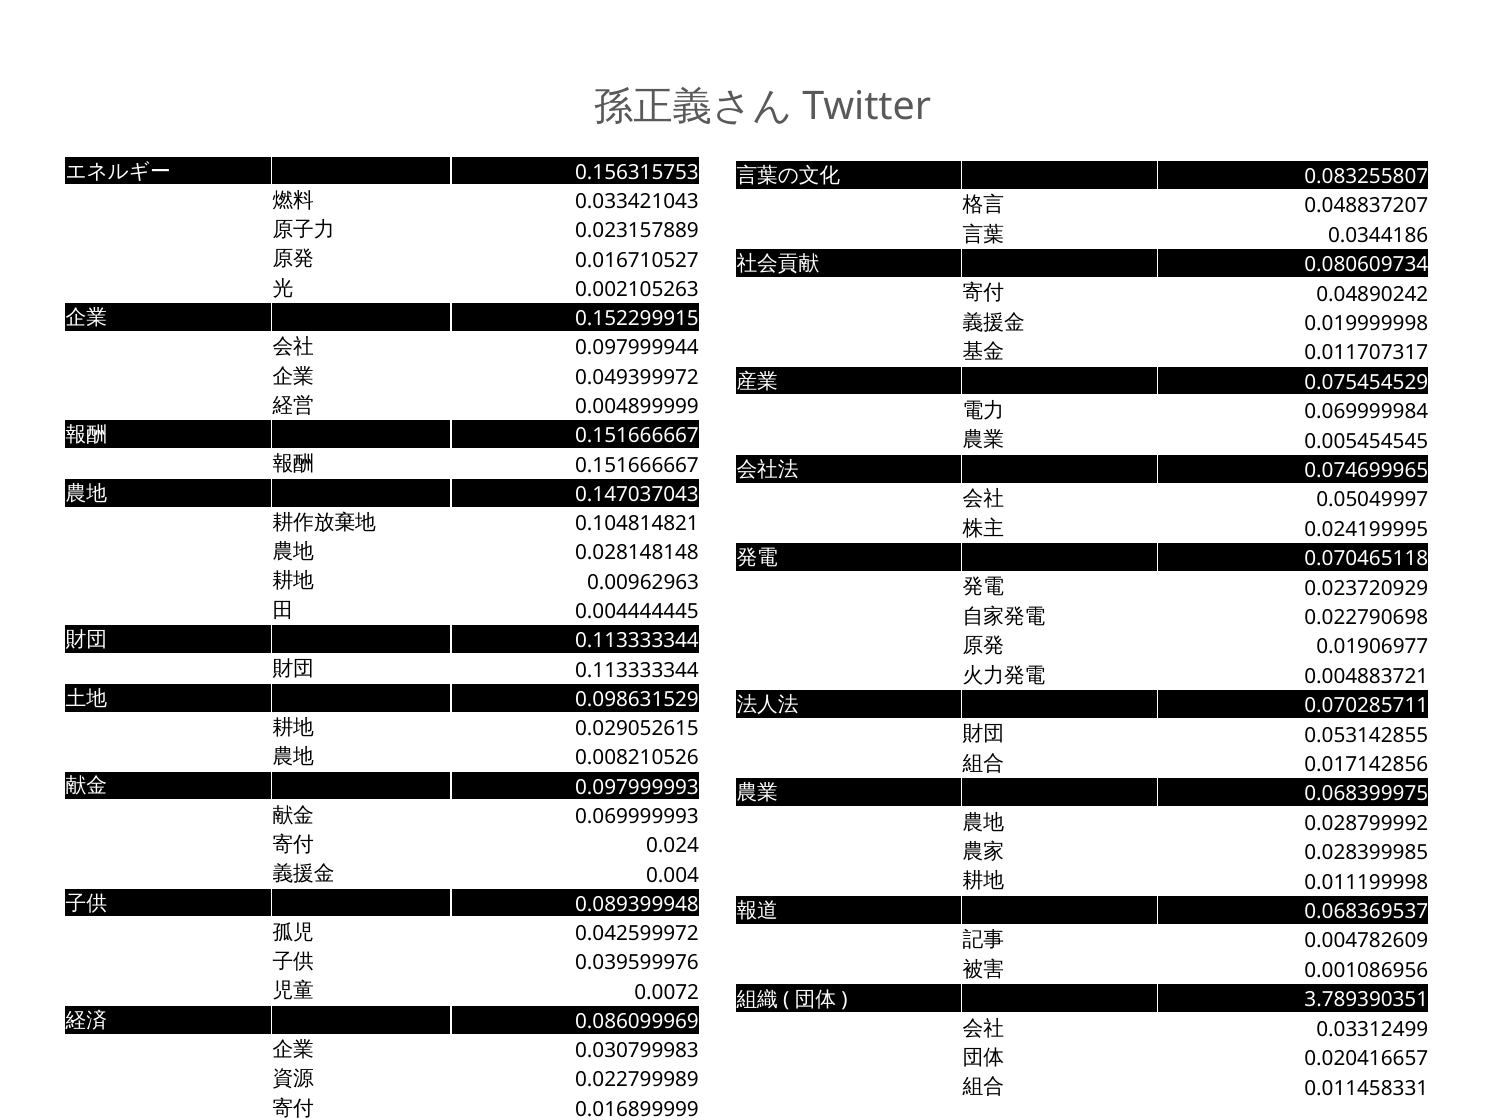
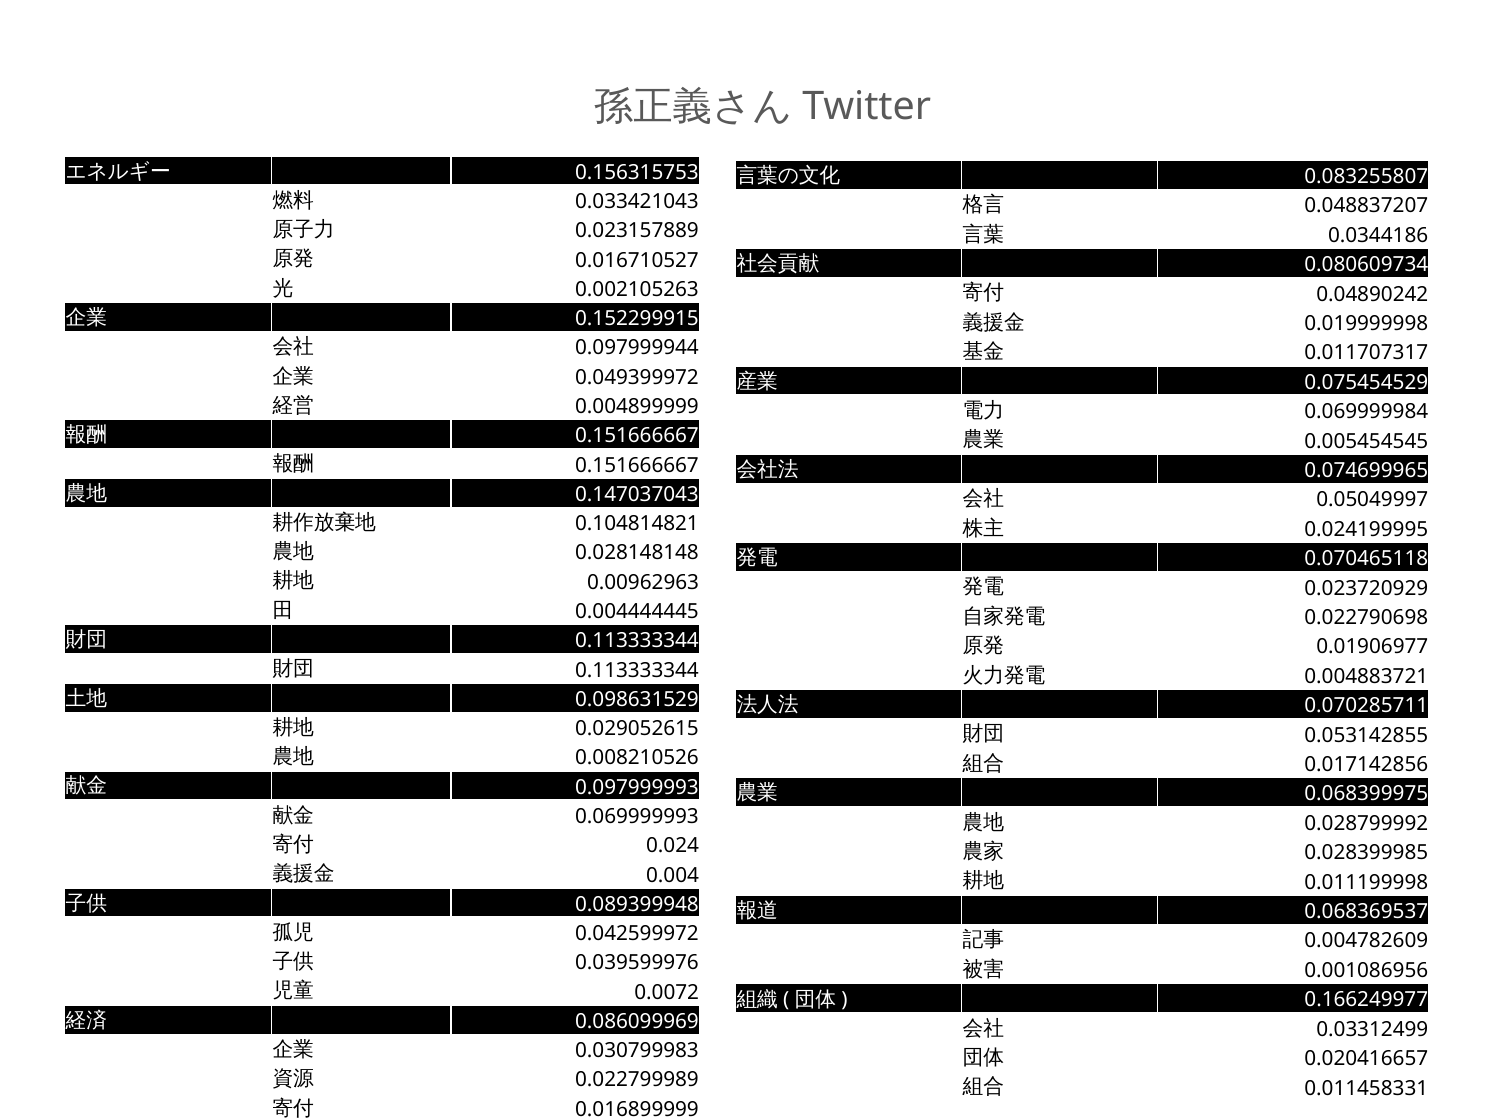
3.789390351: 3.789390351 -> 0.166249977 (1366, 1000)
